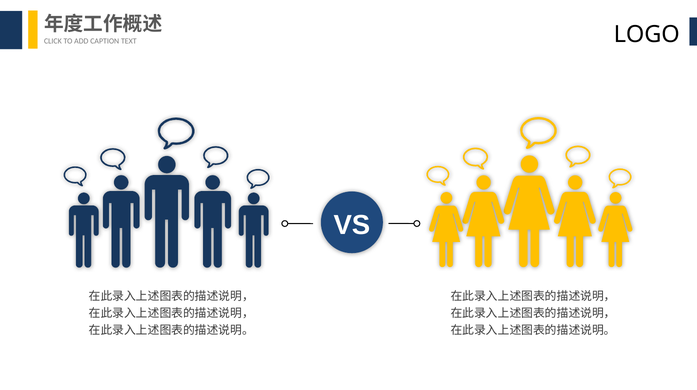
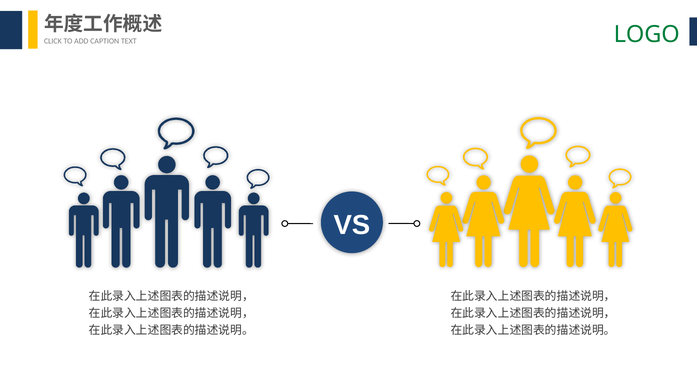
LOGO colour: black -> green (647, 34)
